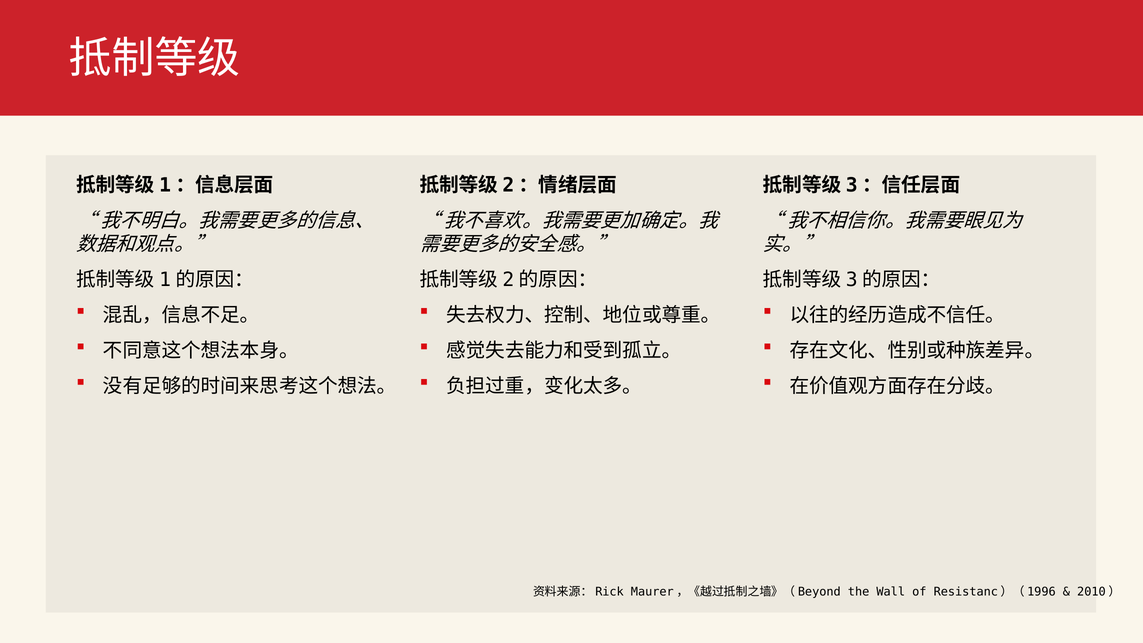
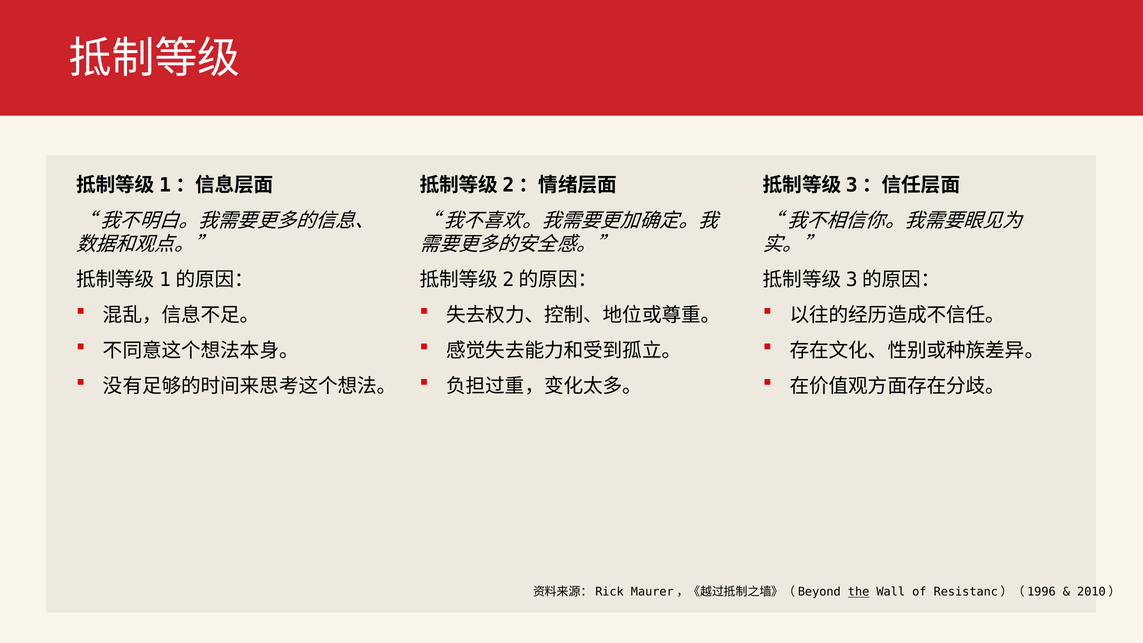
the underline: none -> present (859, 592)
